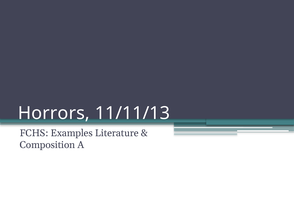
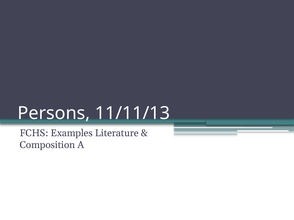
Horrors: Horrors -> Persons (54, 114)
